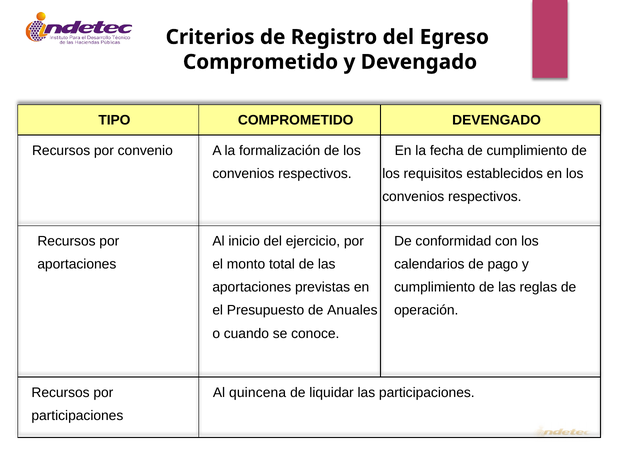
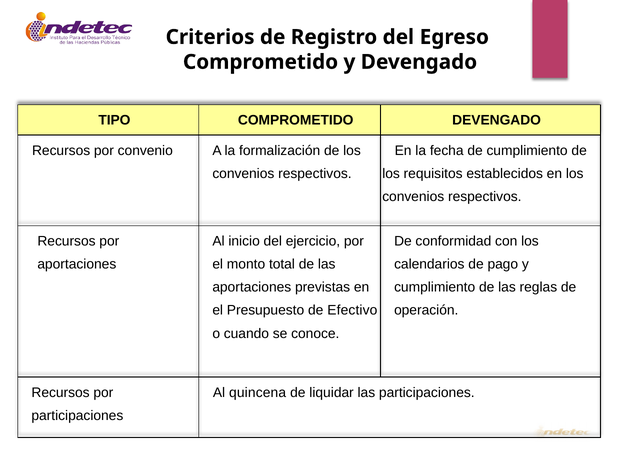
Anuales: Anuales -> Efectivo (352, 310)
